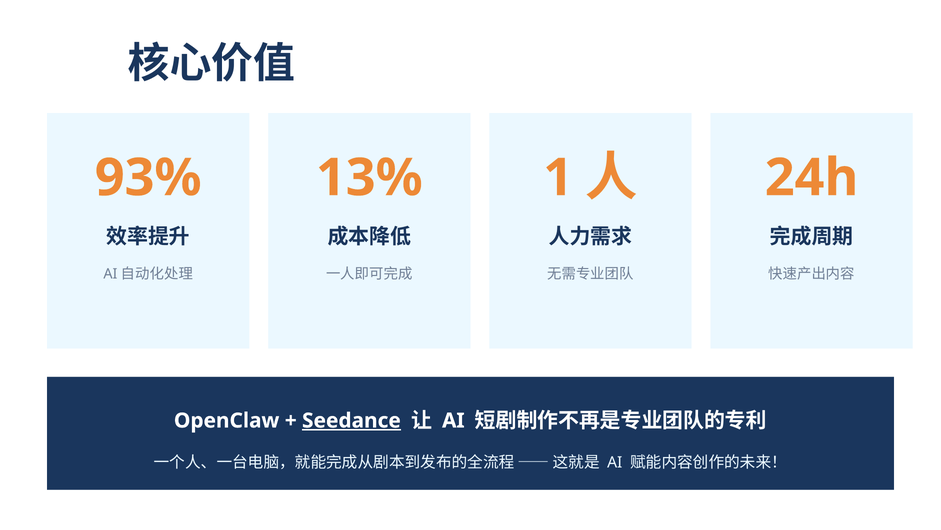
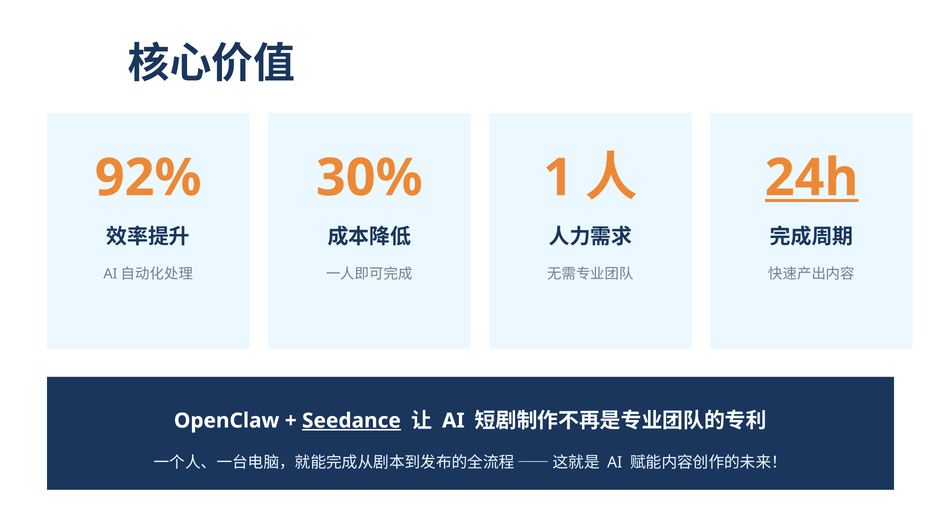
93%: 93% -> 92% (148, 178)
13%: 13% -> 30% (369, 178)
24h underline: none -> present (812, 178)
